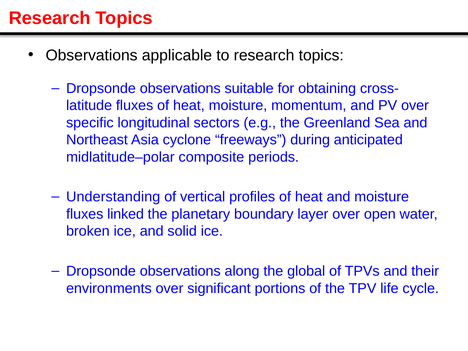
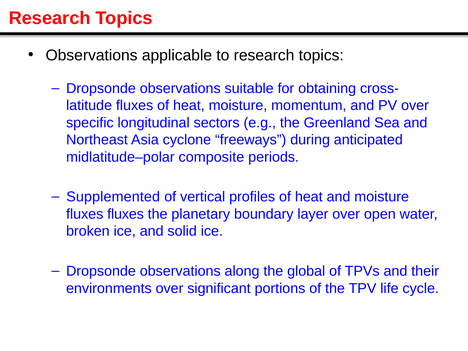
Understanding: Understanding -> Supplemented (113, 197)
fluxes linked: linked -> fluxes (126, 214)
